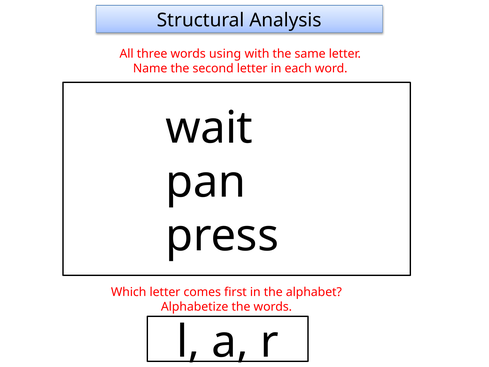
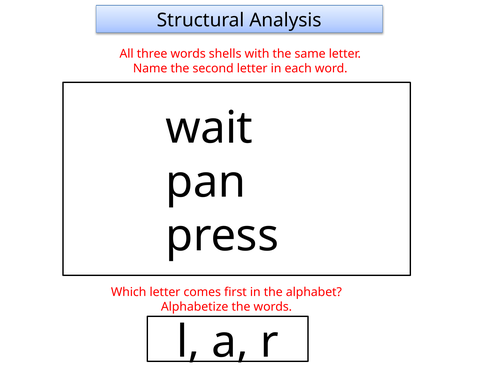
using: using -> shells (225, 54)
